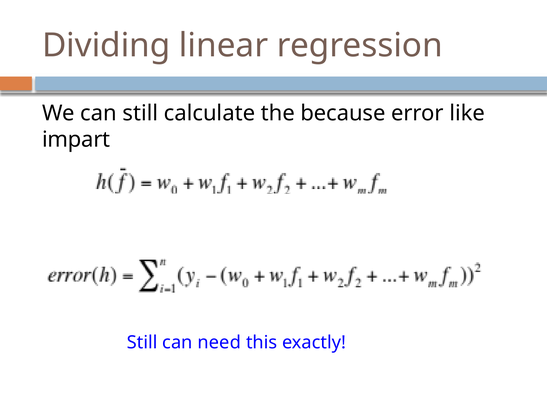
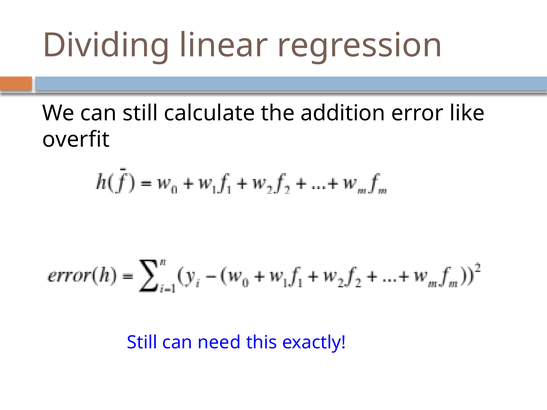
because: because -> addition (343, 113)
impart: impart -> overfit (76, 140)
